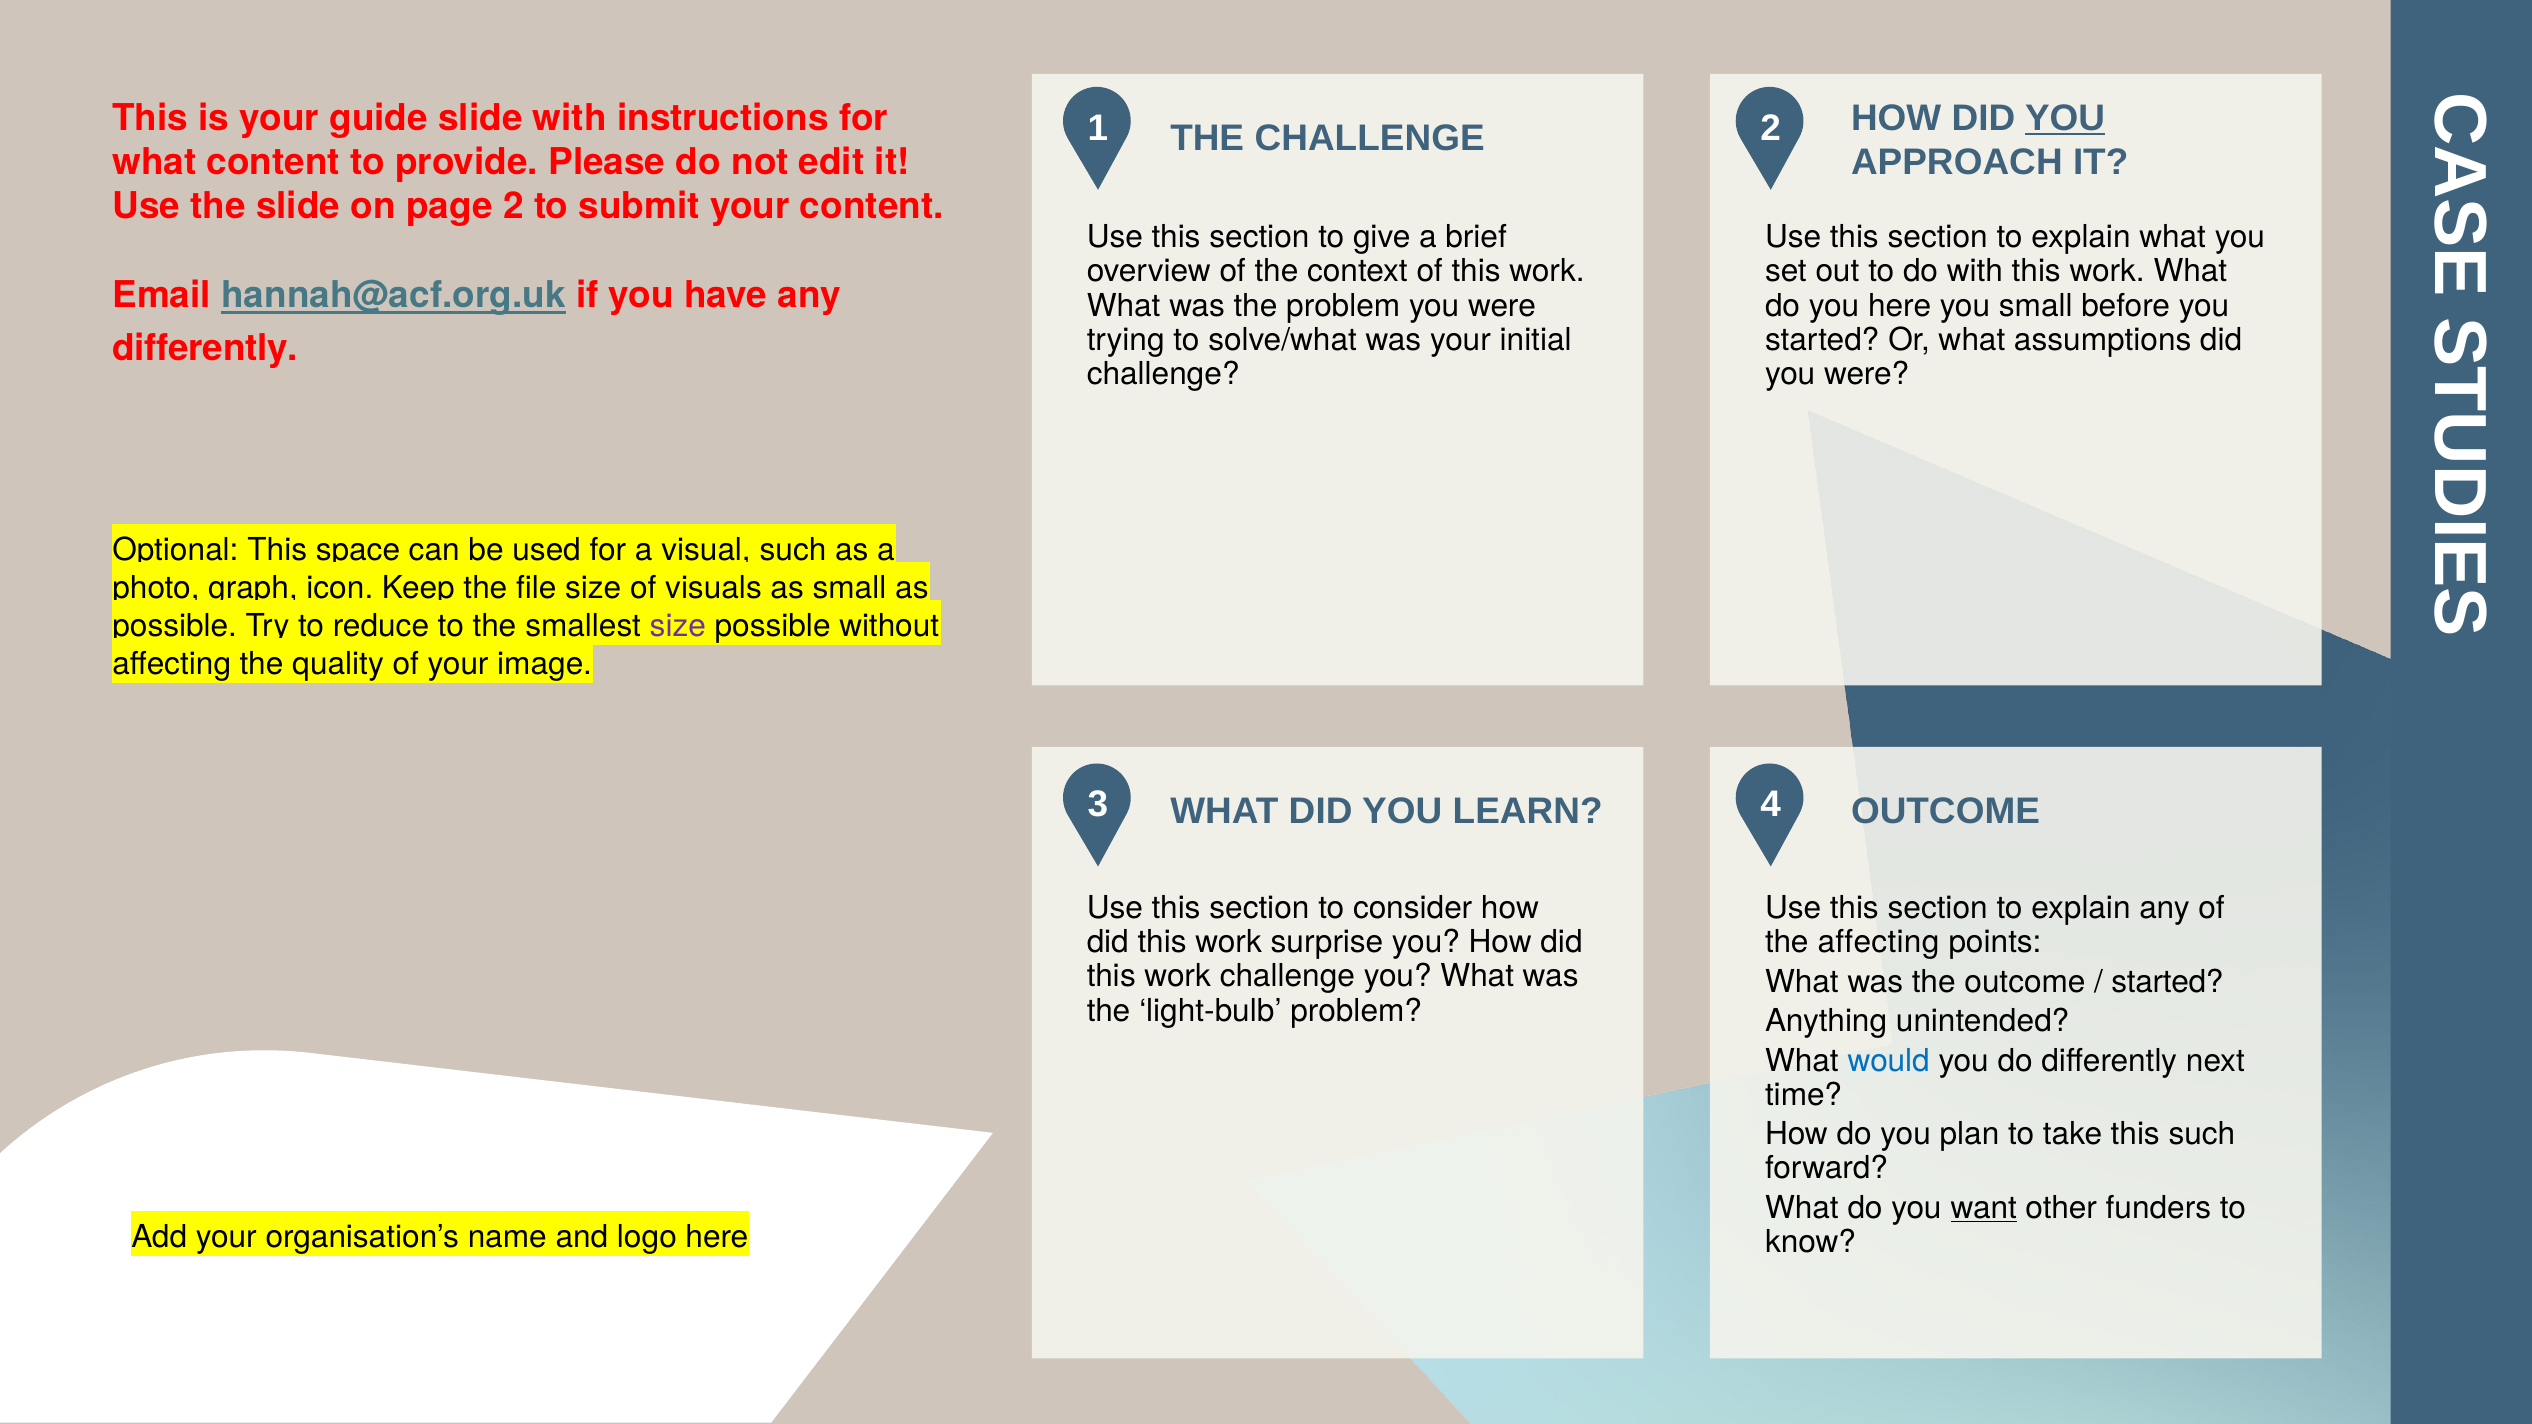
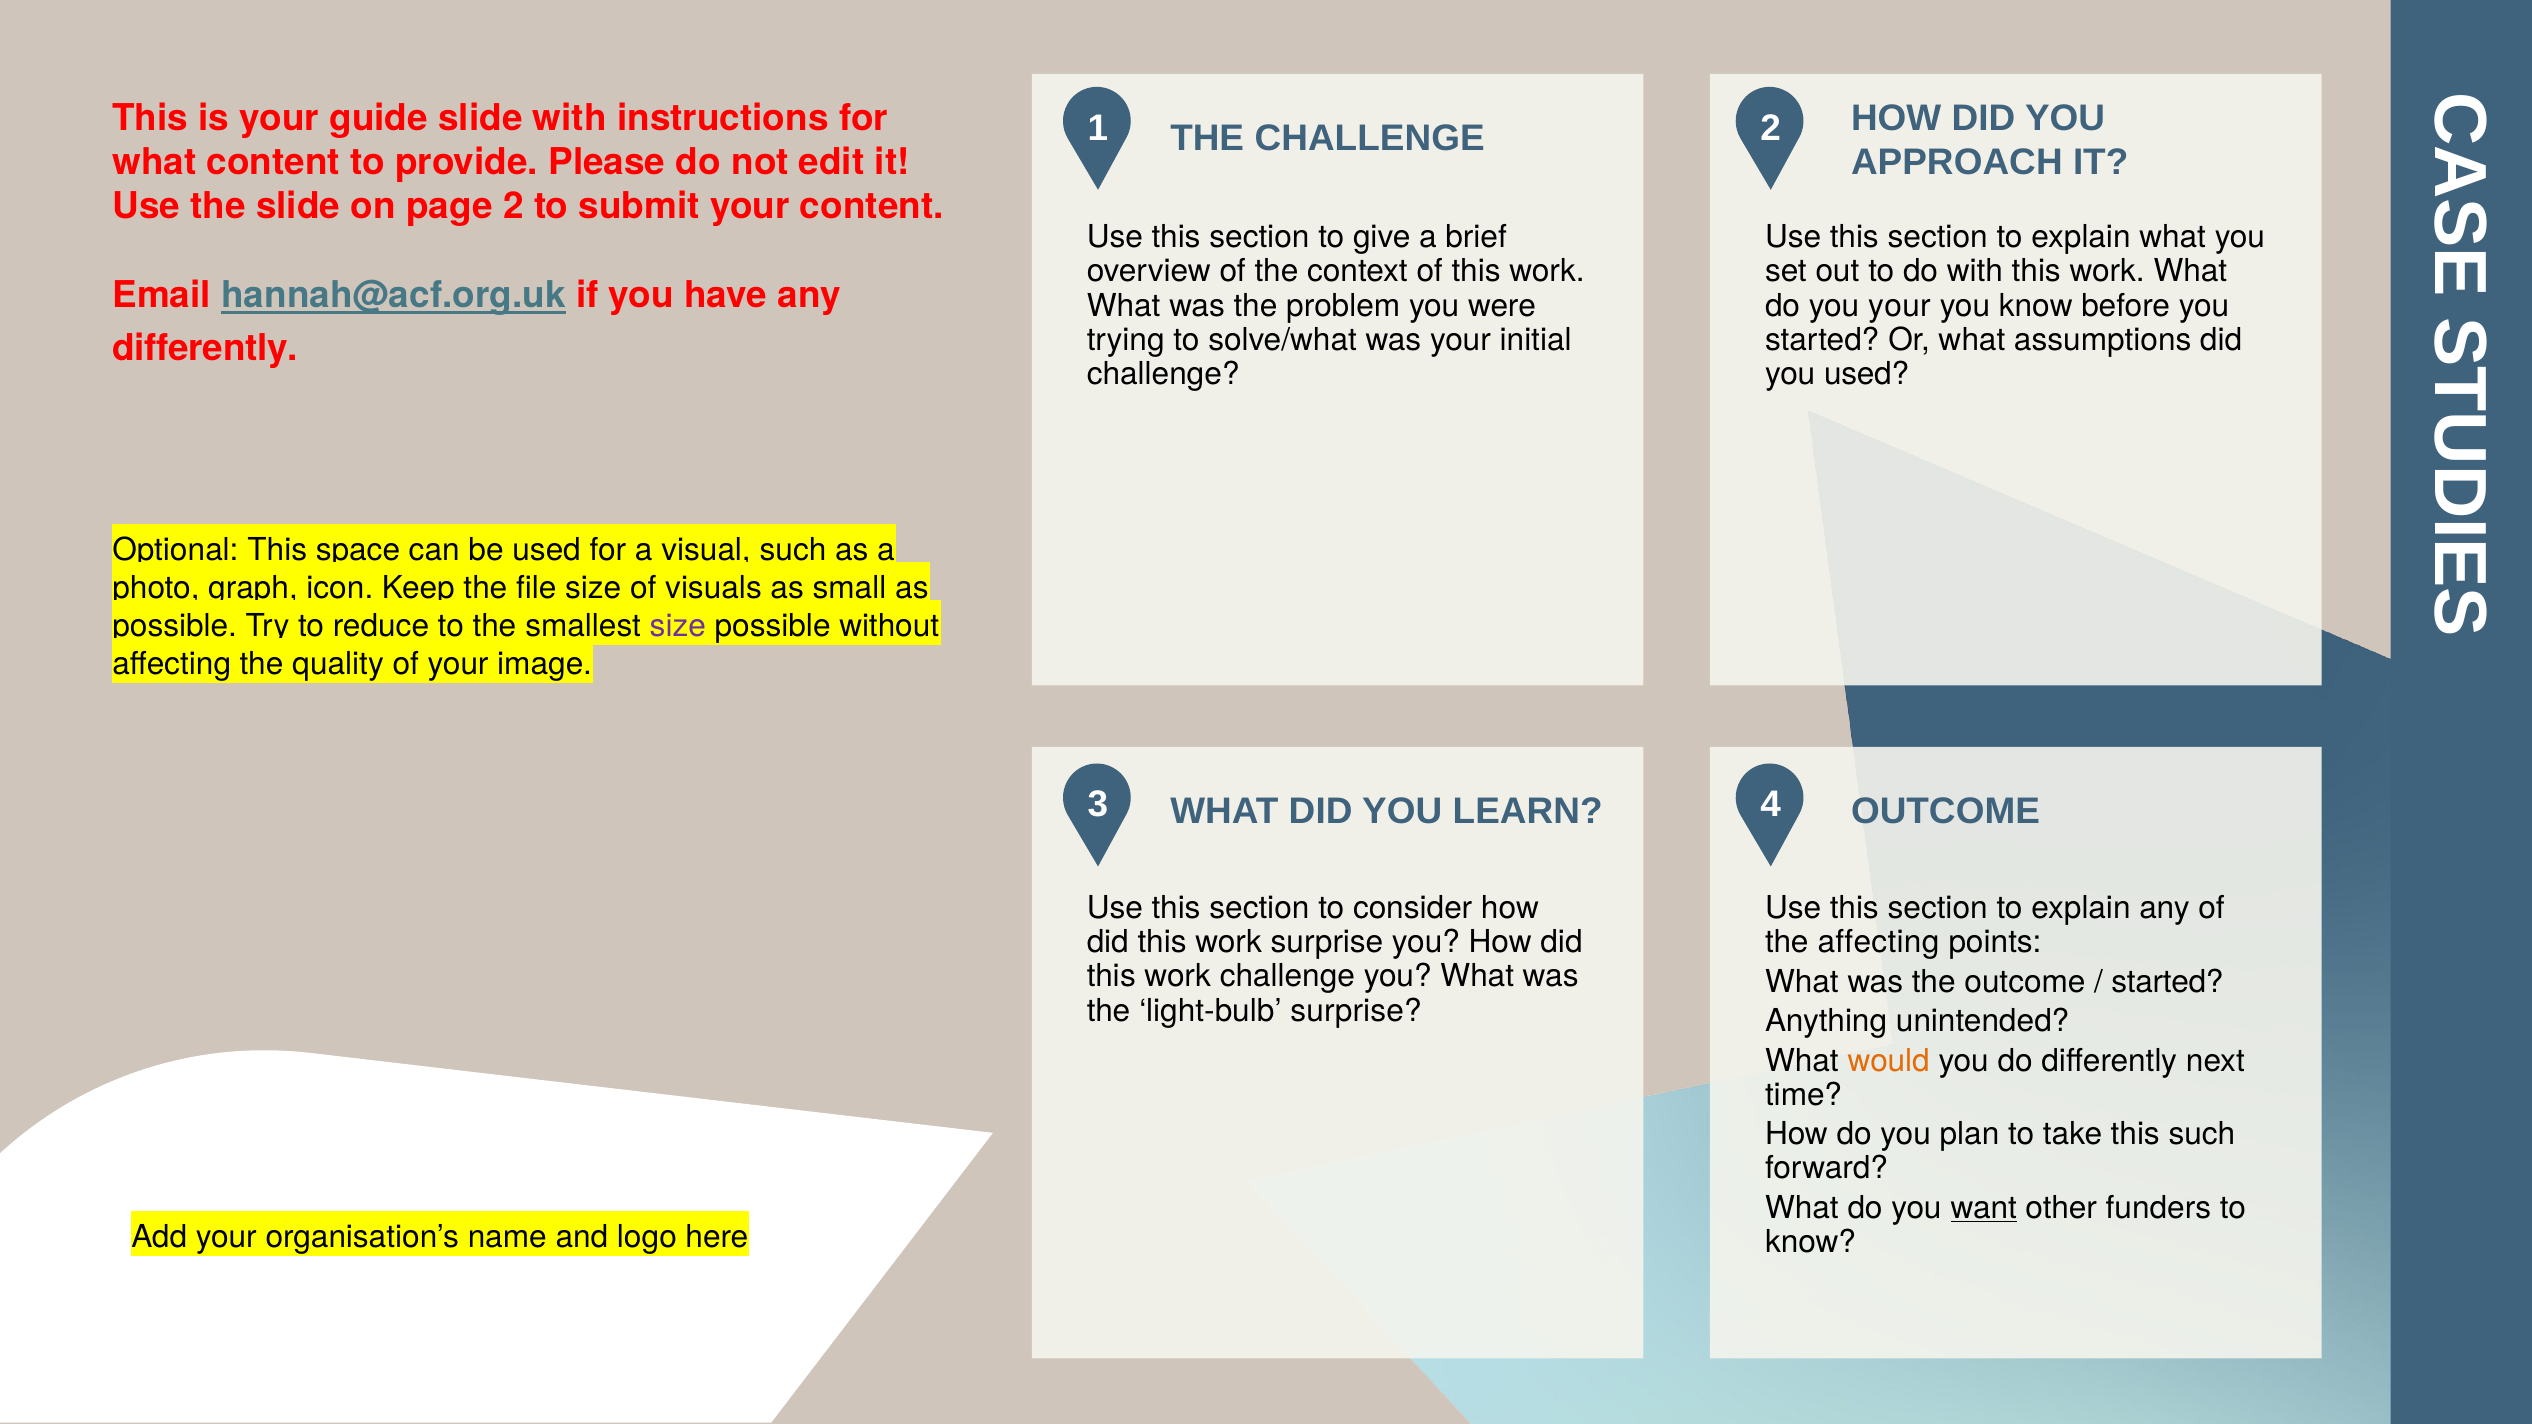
YOU underline: present -> none (2065, 118)
you here: here -> your (1899, 306)
you small: small -> know (2036, 306)
were: were -> used (1867, 374)
light-bulb problem: problem -> surprise (1356, 1011)
would colour: blue -> orange (1889, 1061)
